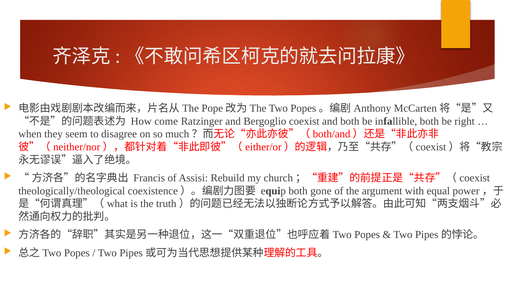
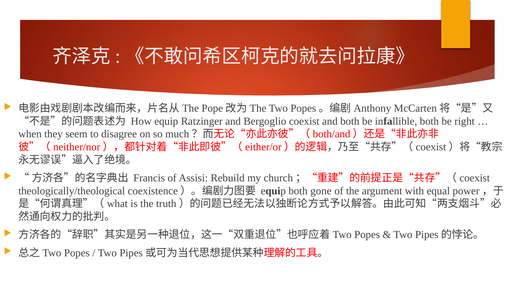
How come: come -> equip (166, 122)
